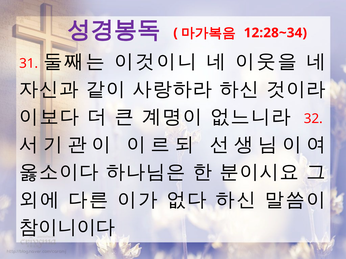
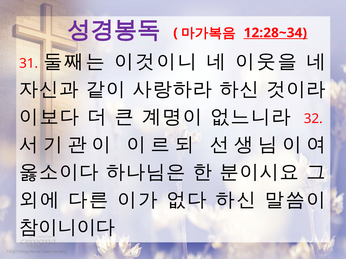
12:28~34 underline: none -> present (275, 33)
